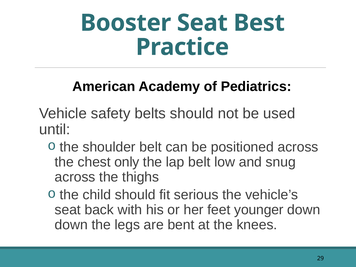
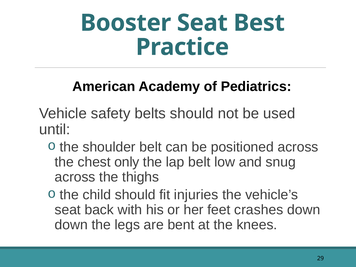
serious: serious -> injuries (196, 195)
younger: younger -> crashes (259, 210)
